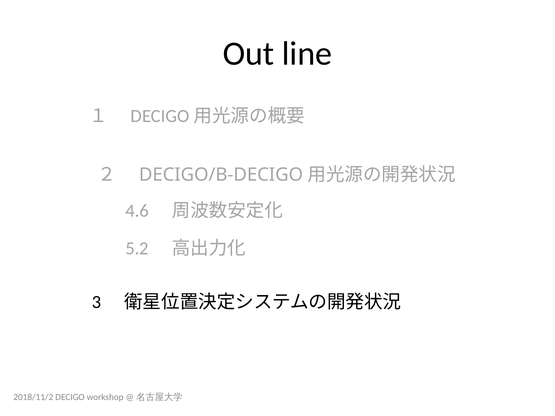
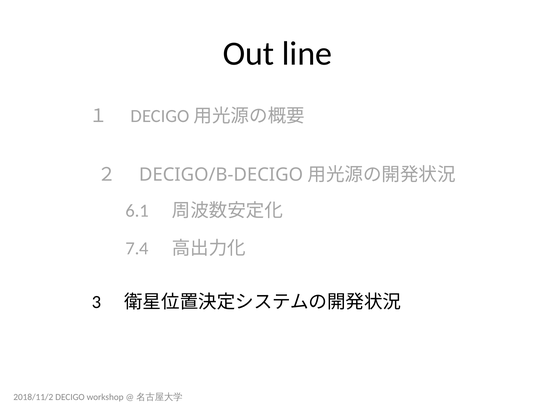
4.6: 4.6 -> 6.1 (137, 211)
5.2: 5.2 -> 7.4 (137, 248)
